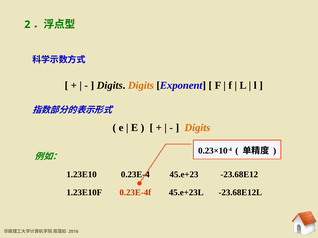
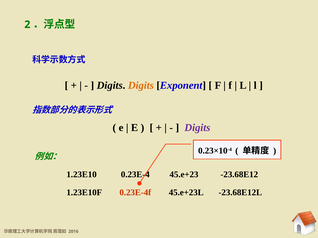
Digits colour: orange -> purple (197, 128)
